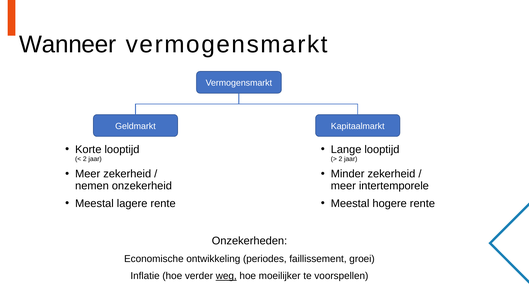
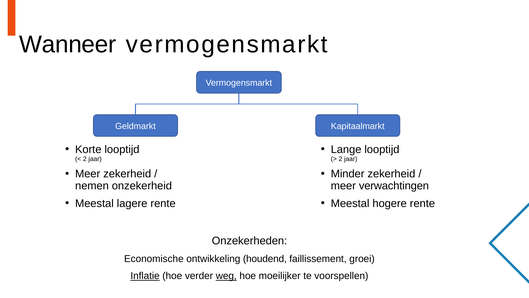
intertemporele: intertemporele -> verwachtingen (394, 186)
periodes: periodes -> houdend (265, 258)
Inflatie underline: none -> present (145, 276)
